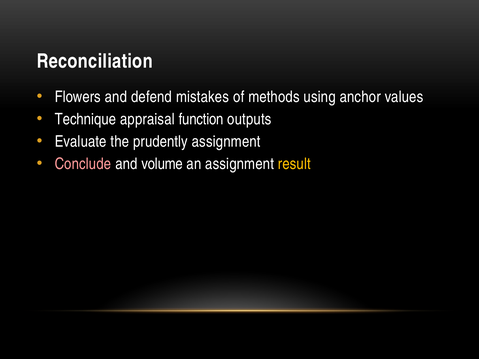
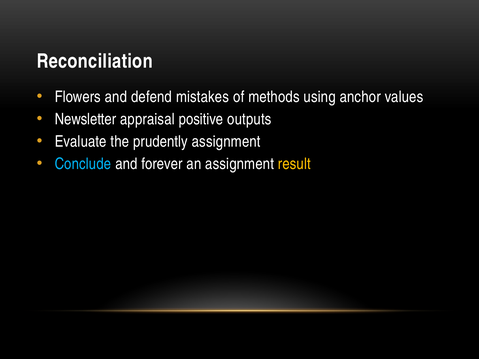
Technique: Technique -> Newsletter (85, 119)
function: function -> positive (201, 119)
Conclude colour: pink -> light blue (83, 164)
volume: volume -> forever (162, 164)
